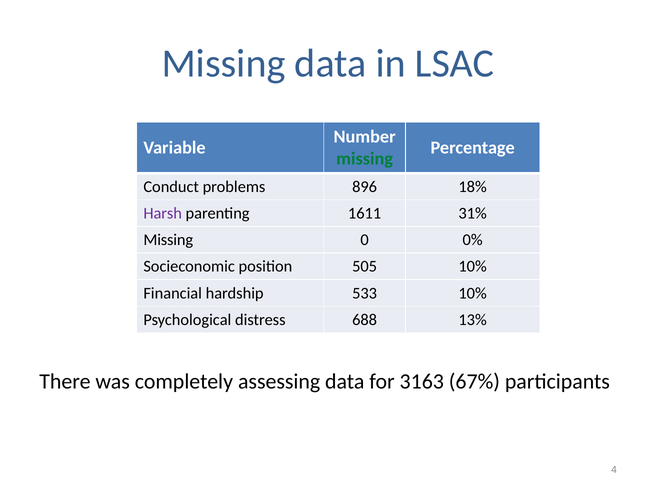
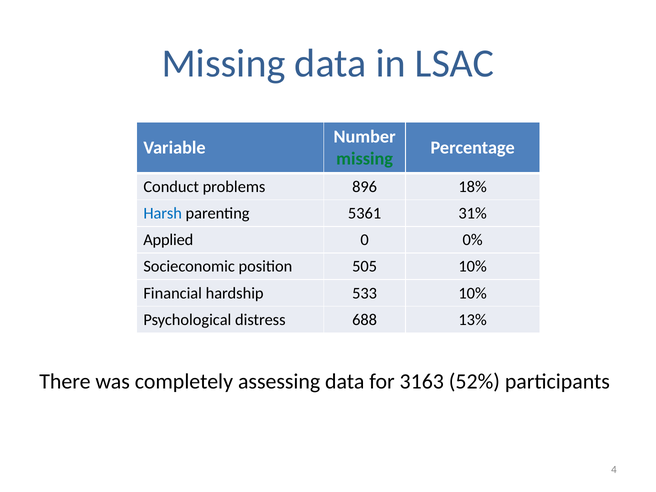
Harsh colour: purple -> blue (163, 213)
1611: 1611 -> 5361 (365, 213)
Missing: Missing -> Applied (168, 240)
67%: 67% -> 52% (474, 382)
